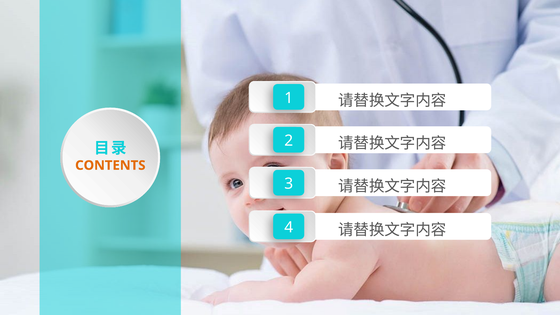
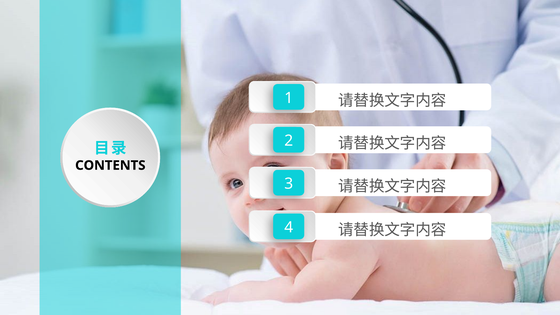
CONTENTS colour: orange -> black (110, 165)
